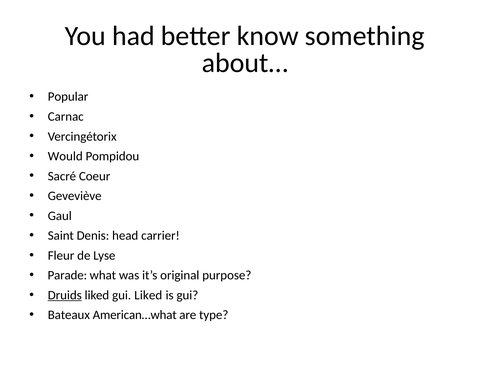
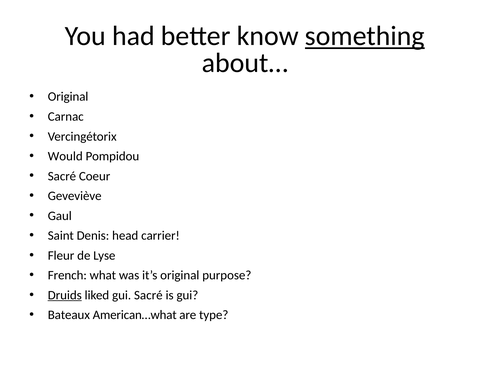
something underline: none -> present (365, 36)
Popular: Popular -> Original (68, 97)
Parade: Parade -> French (67, 276)
gui Liked: Liked -> Sacré (148, 296)
